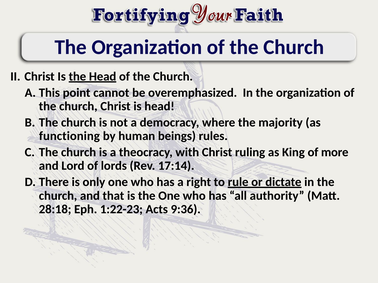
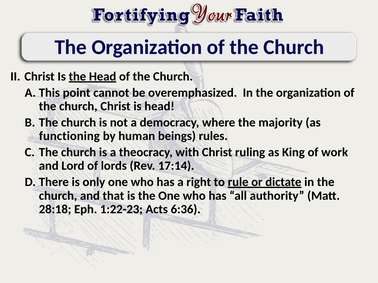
more: more -> work (335, 153)
9:36: 9:36 -> 6:36 (186, 210)
